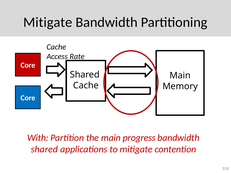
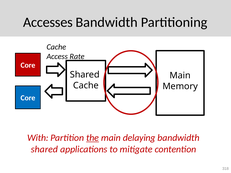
Mitigate: Mitigate -> Accesses (48, 22)
the underline: none -> present (93, 138)
progress: progress -> delaying (139, 138)
